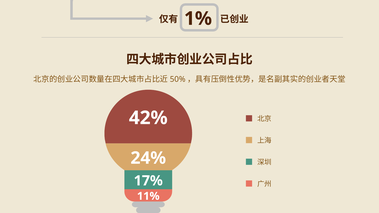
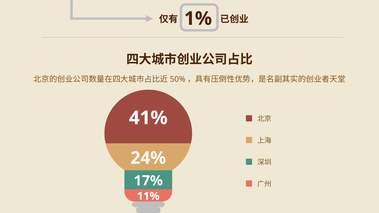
42%: 42% -> 41% (148, 118)
